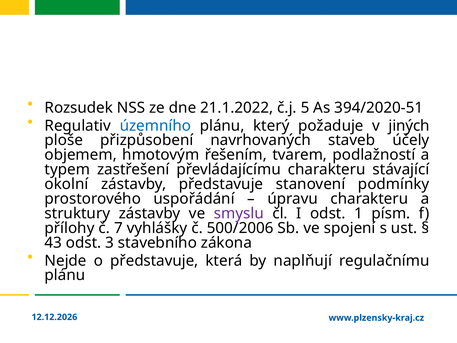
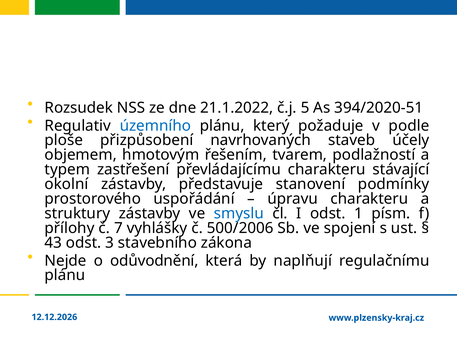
jiných: jiných -> podle (409, 126)
smyslu colour: purple -> blue (239, 213)
o představuje: představuje -> odůvodnění (154, 260)
